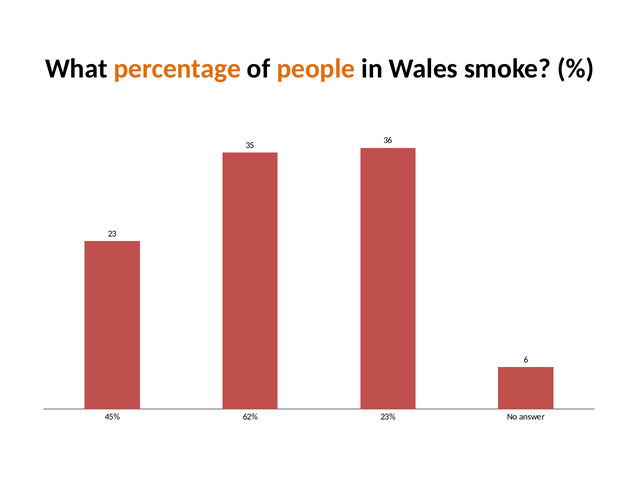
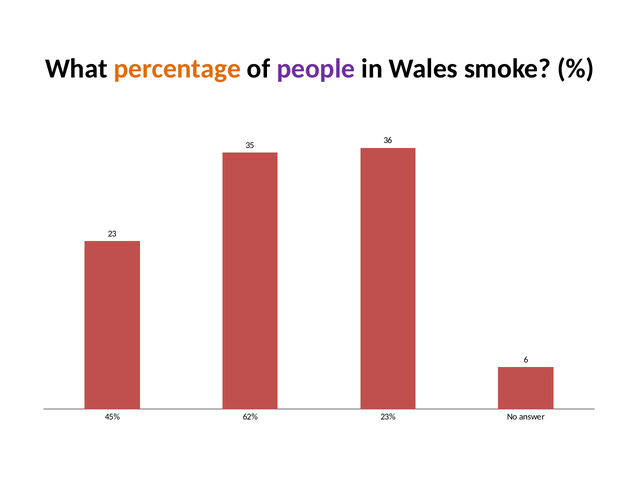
people colour: orange -> purple (316, 69)
